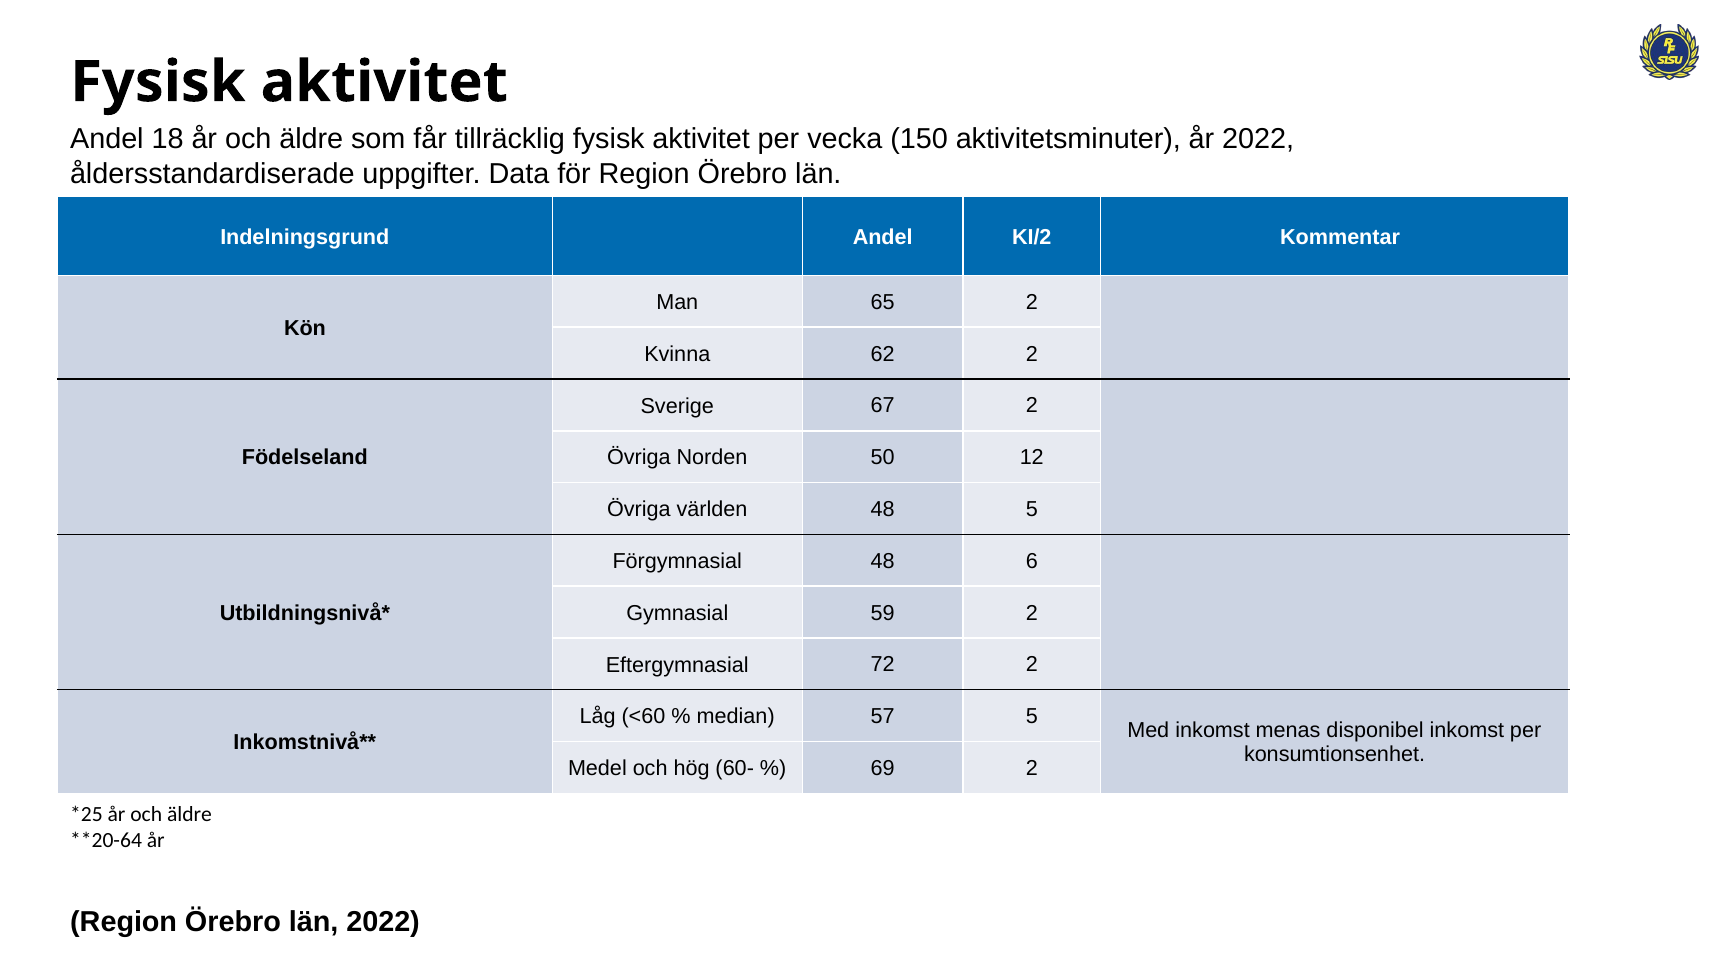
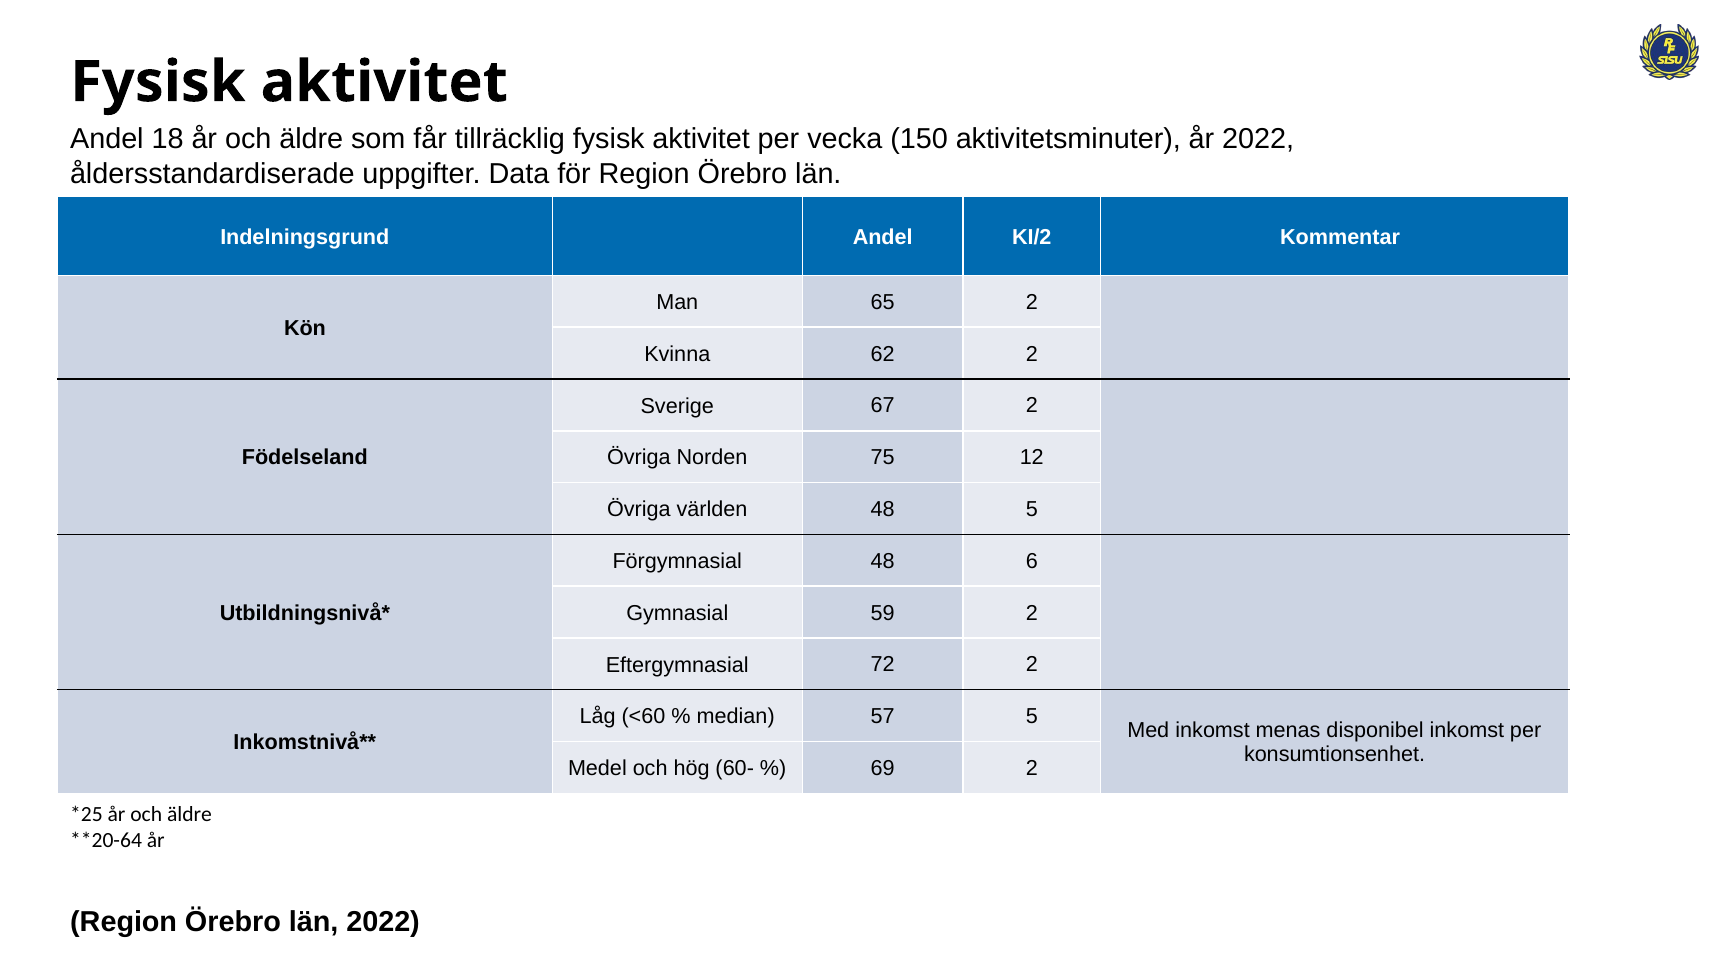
50: 50 -> 75 (883, 458)
